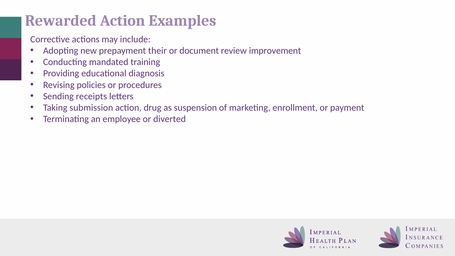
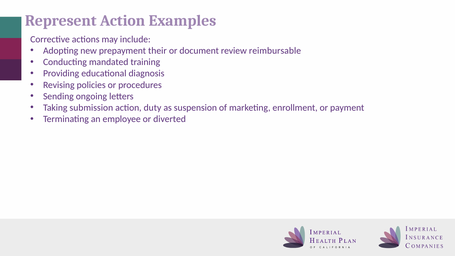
Rewarded: Rewarded -> Represent (61, 21)
improvement: improvement -> reimbursable (275, 51)
receipts: receipts -> ongoing (91, 96)
drug: drug -> duty (152, 108)
